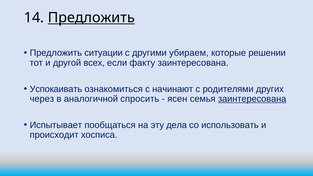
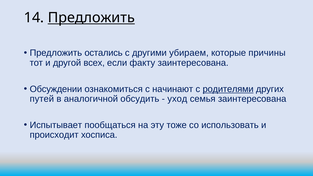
ситуации: ситуации -> остались (104, 53)
решении: решении -> причины (267, 53)
Успокаивать: Успокаивать -> Обсуждении (56, 89)
родителями underline: none -> present (228, 89)
через: через -> путей (42, 99)
спросить: спросить -> обсудить (140, 99)
ясен: ясен -> уход (177, 99)
заинтересована underline: present -> none (252, 99)
дела: дела -> тоже (177, 125)
